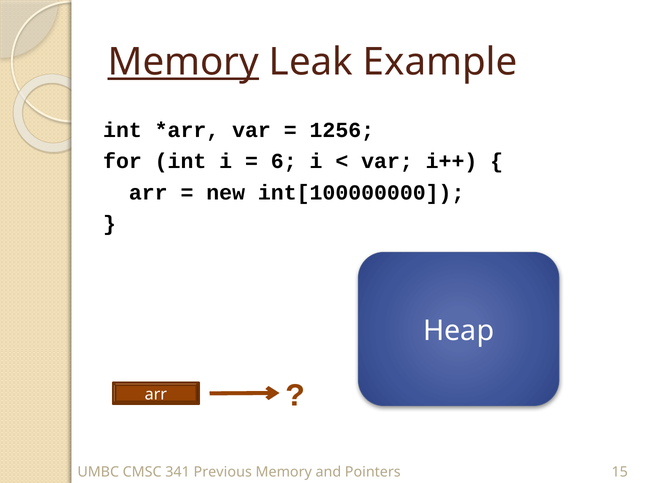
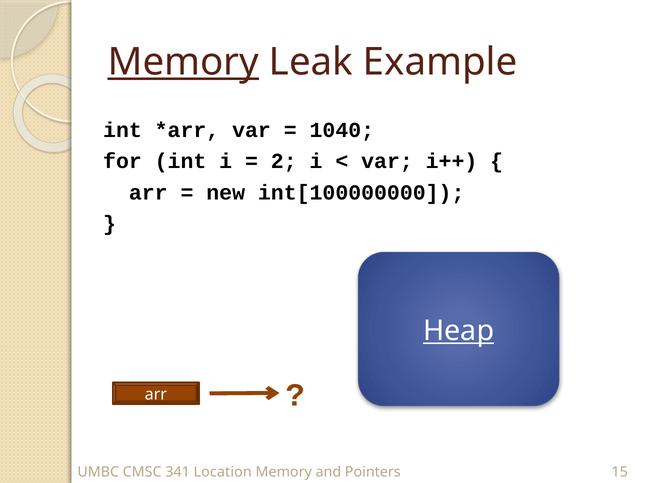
1256: 1256 -> 1040 (342, 130)
6: 6 -> 2 (284, 162)
Heap underline: none -> present (459, 331)
Previous: Previous -> Location (223, 473)
